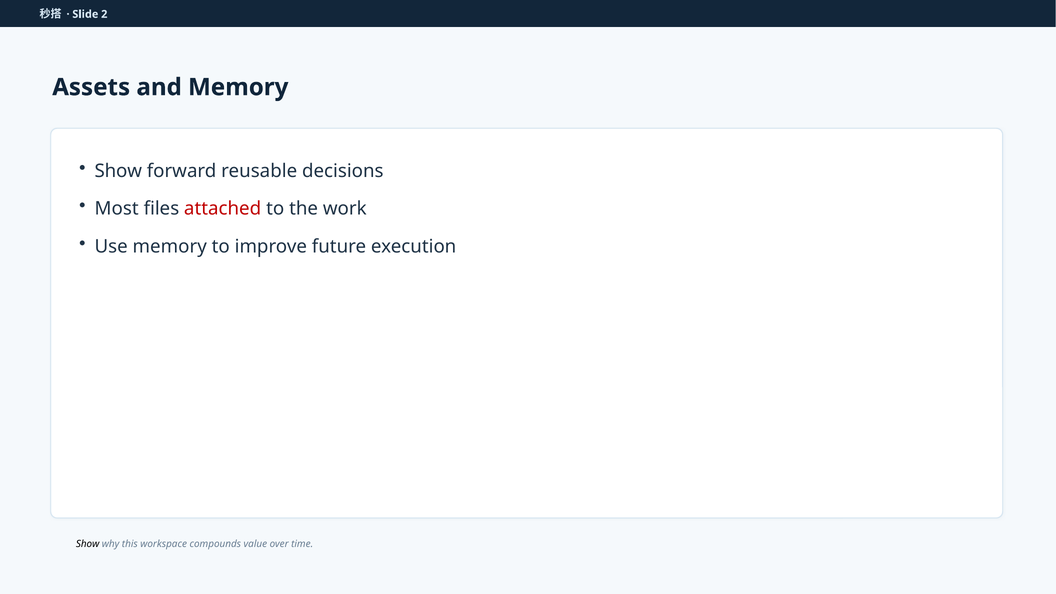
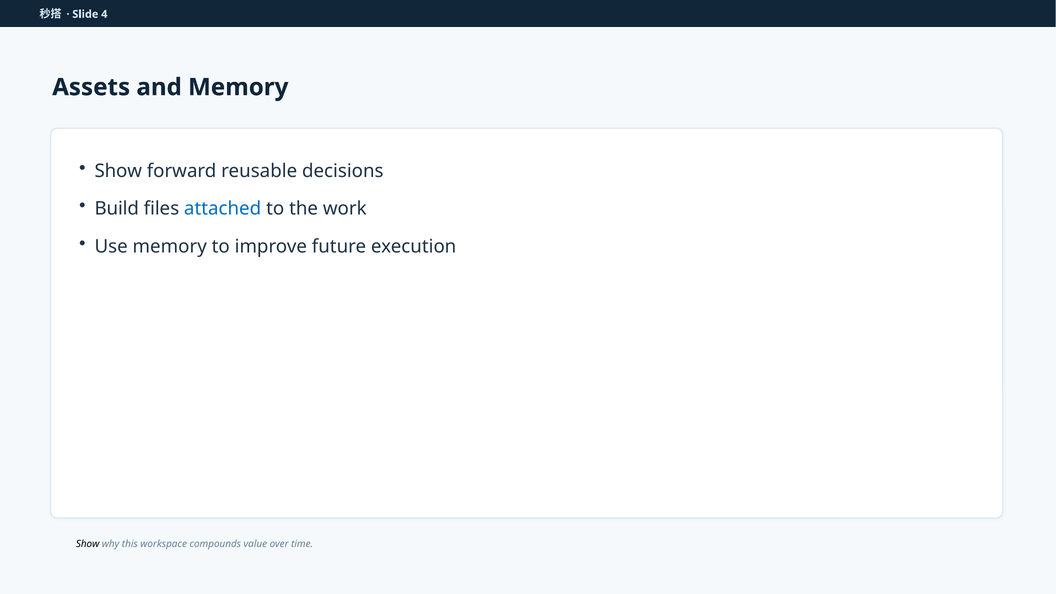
2: 2 -> 4 (104, 14)
Most: Most -> Build (117, 209)
attached colour: red -> blue (223, 209)
